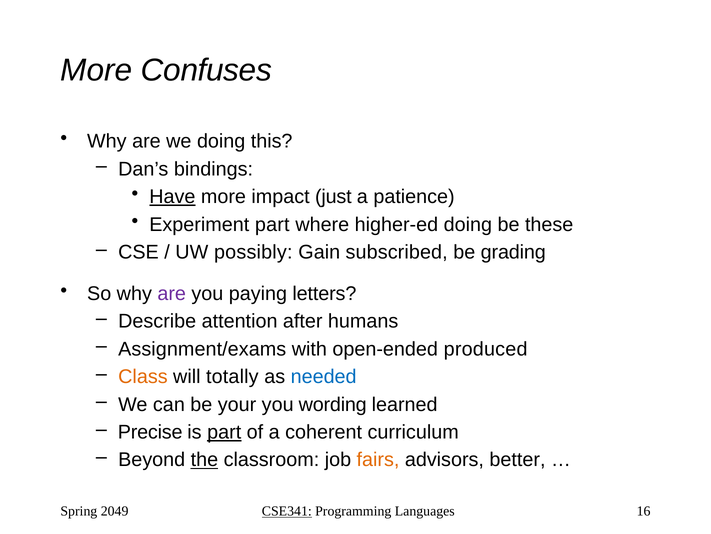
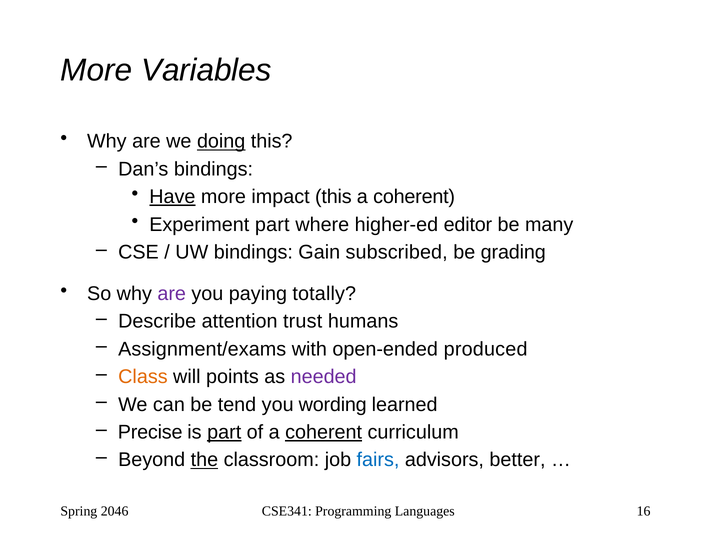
Confuses: Confuses -> Variables (206, 70)
doing underline: none -> present (221, 141)
impact just: just -> this (333, 197)
patience: patience -> coherent (414, 197)
higher-ed doing: doing -> editor (468, 224)
these: these -> many (549, 224)
UW possibly: possibly -> bindings (253, 252)
letters: letters -> totally (324, 293)
after: after -> trust (303, 321)
totally: totally -> points (232, 376)
needed colour: blue -> purple (324, 376)
your: your -> tend (237, 404)
coherent underline: none -> present (324, 432)
fairs colour: orange -> blue (378, 459)
2049: 2049 -> 2046 (115, 511)
CSE341 underline: present -> none (287, 511)
